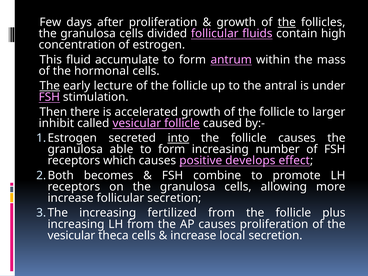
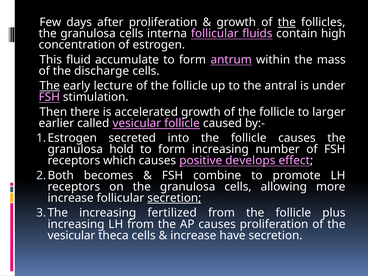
divided: divided -> interna (167, 34)
hormonal: hormonal -> discharge (102, 71)
inhibit: inhibit -> earlier (56, 123)
into underline: present -> none (178, 138)
able: able -> hold (122, 149)
secretion underline: none -> present (174, 198)
local: local -> have (233, 235)
